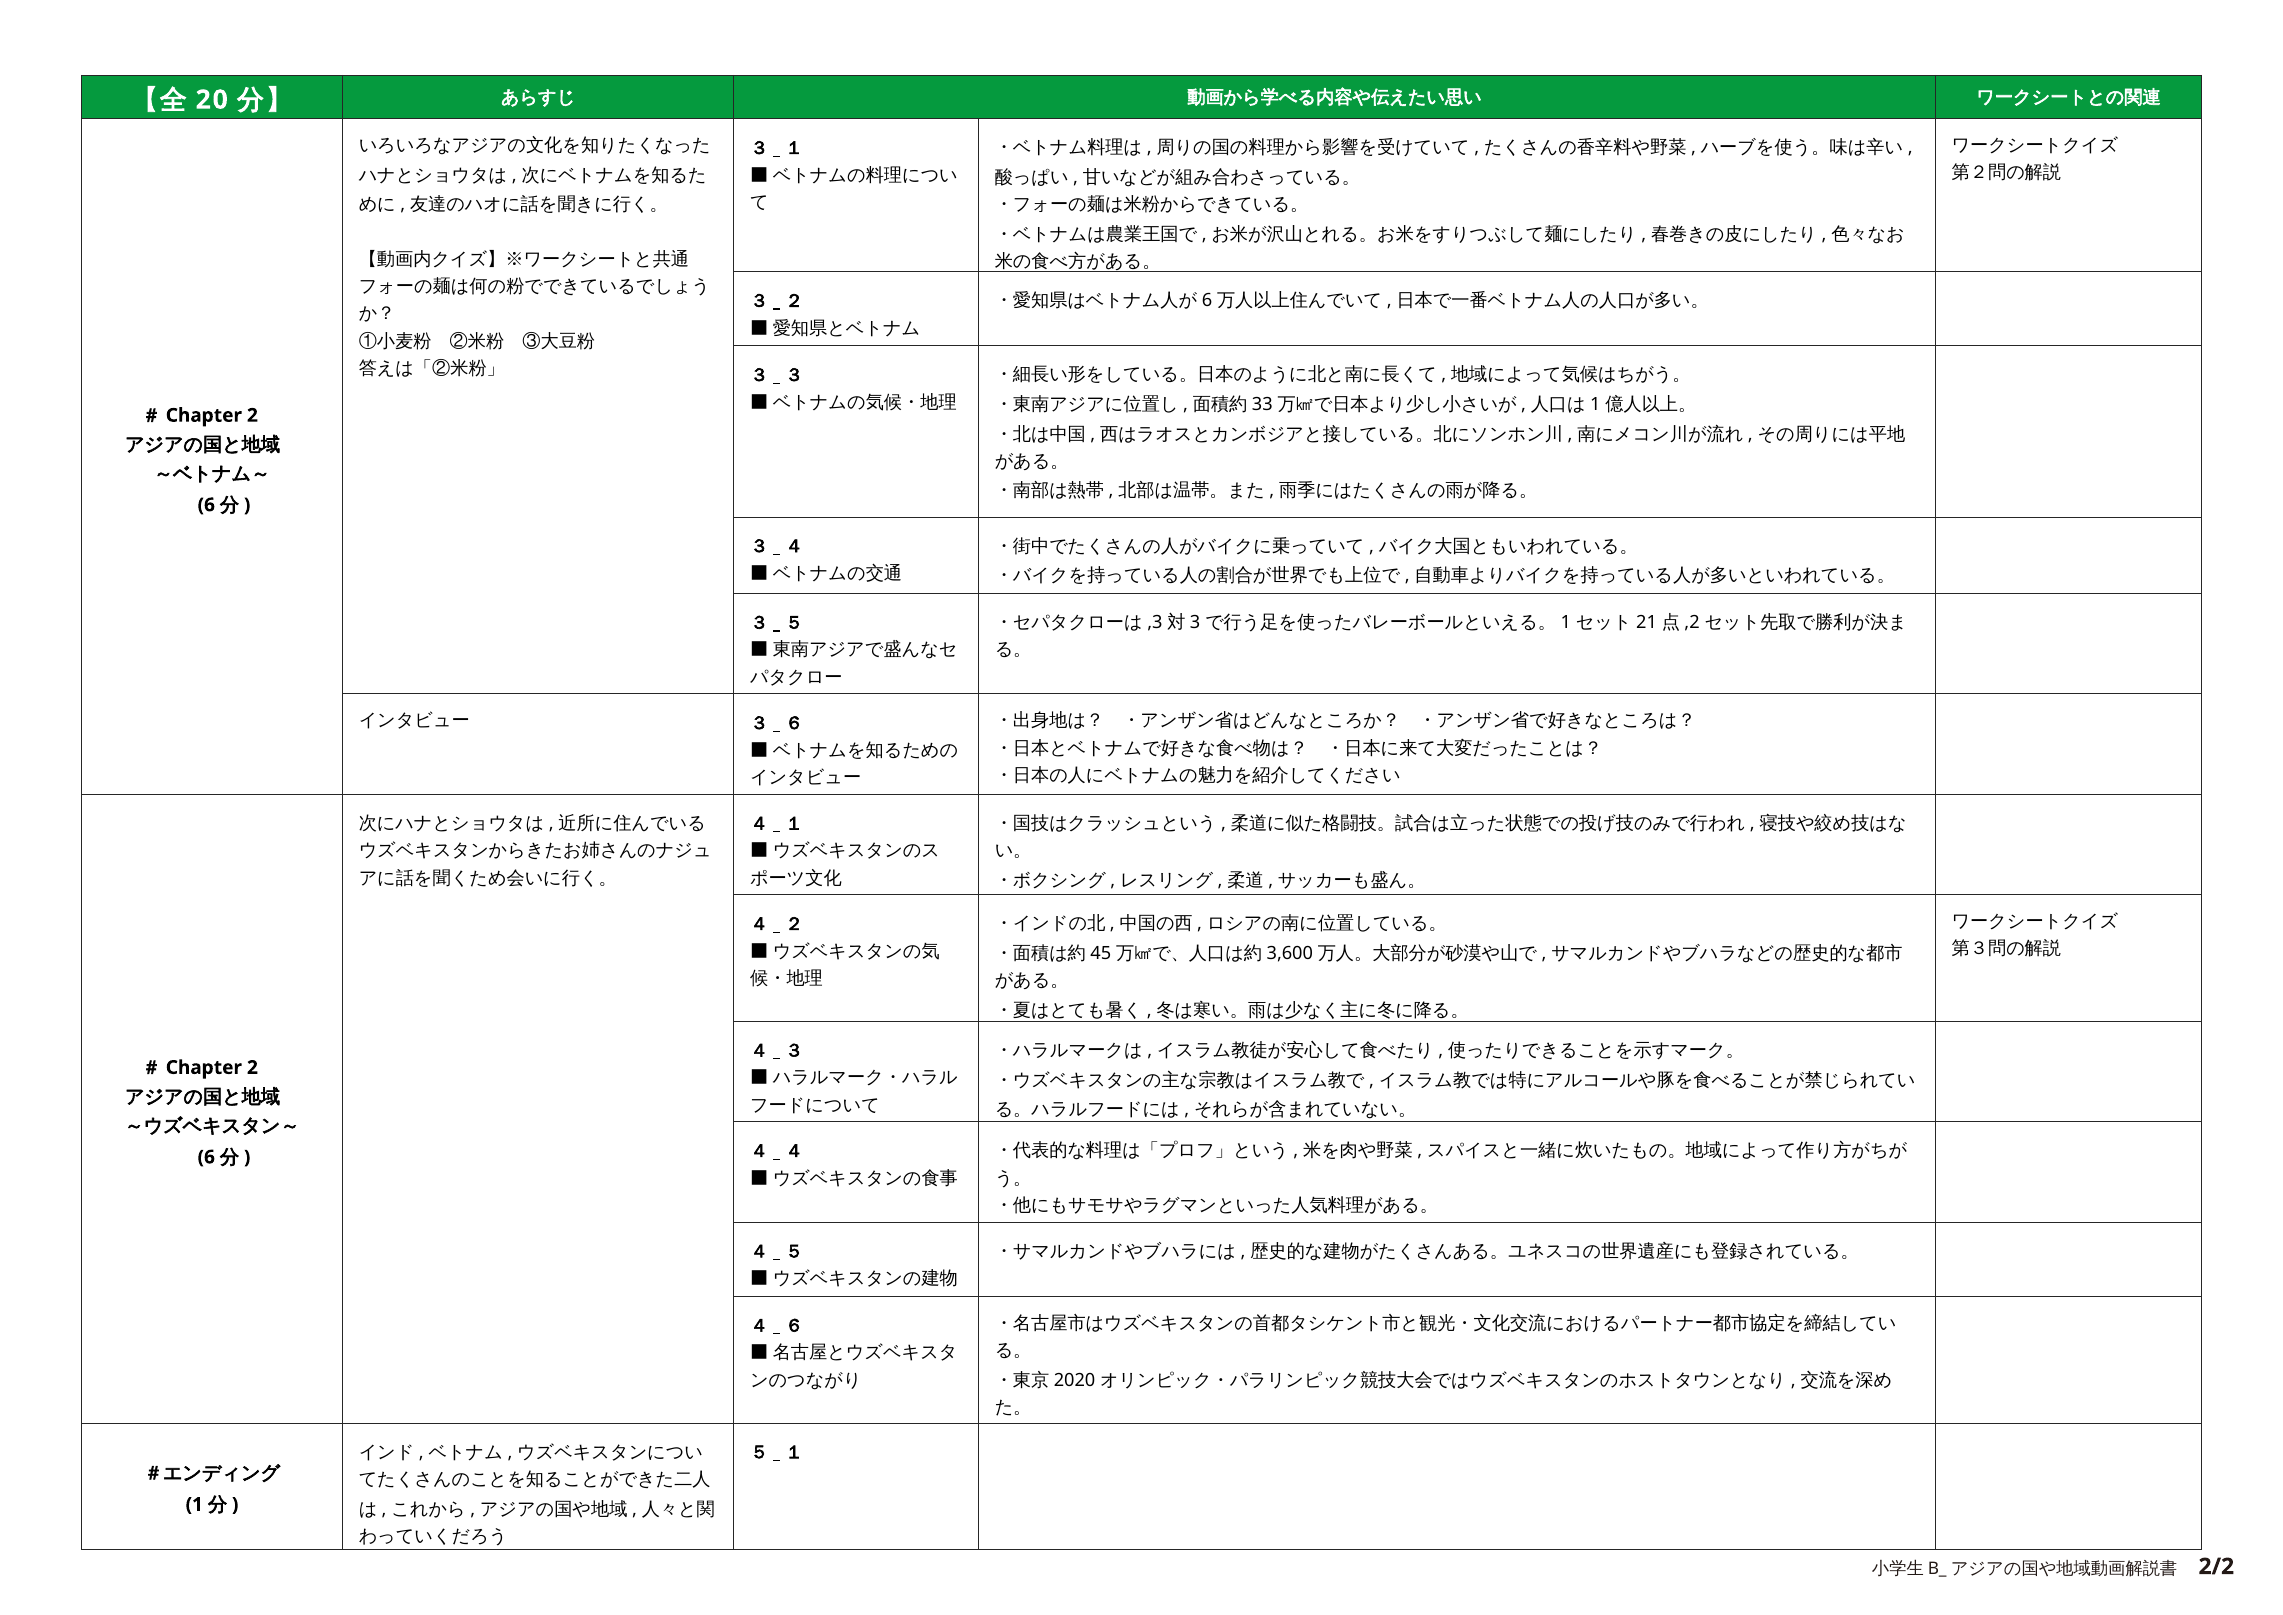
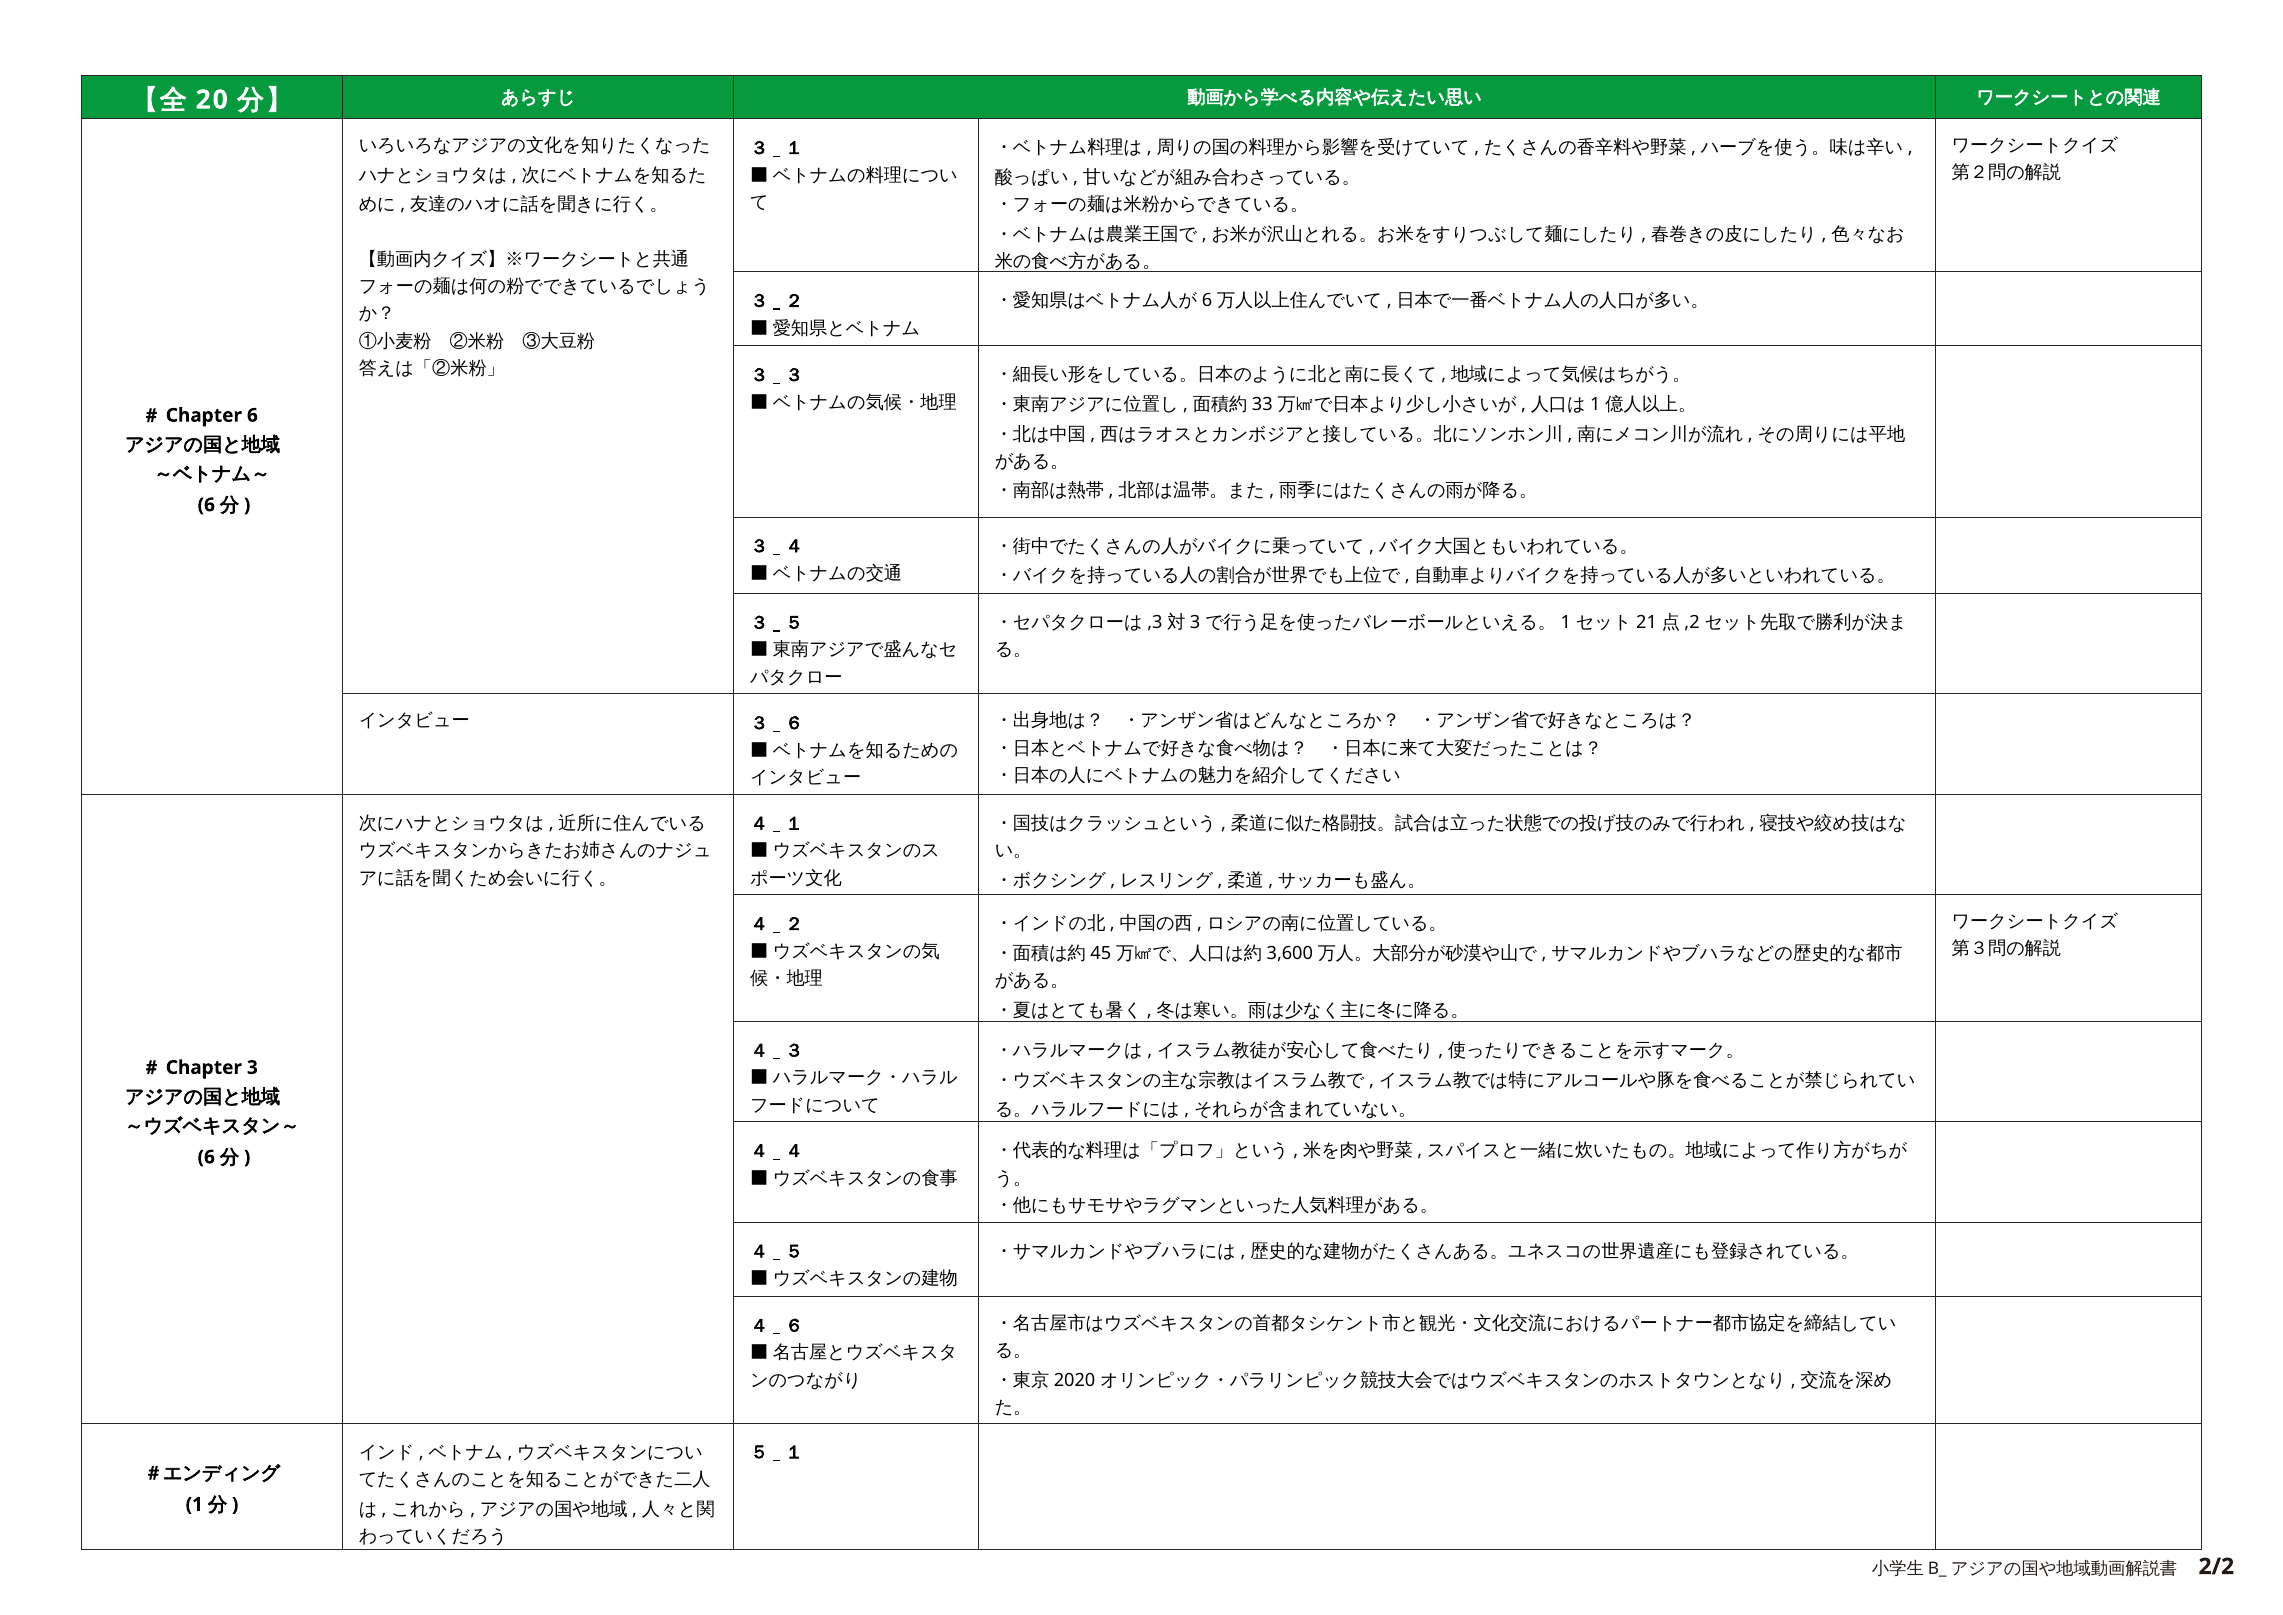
2: 2 -> 6 (252, 415)
2: 2 -> 3 (252, 1067)
